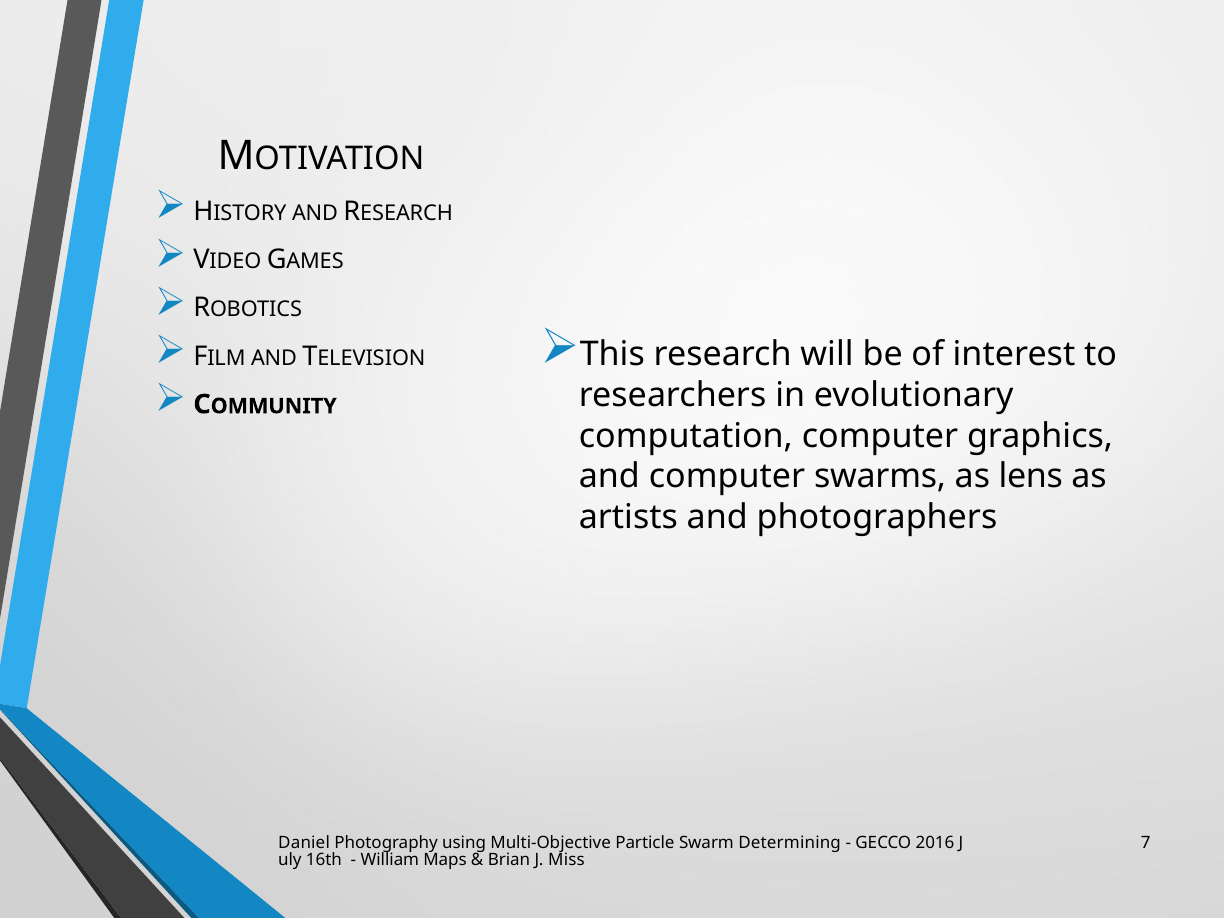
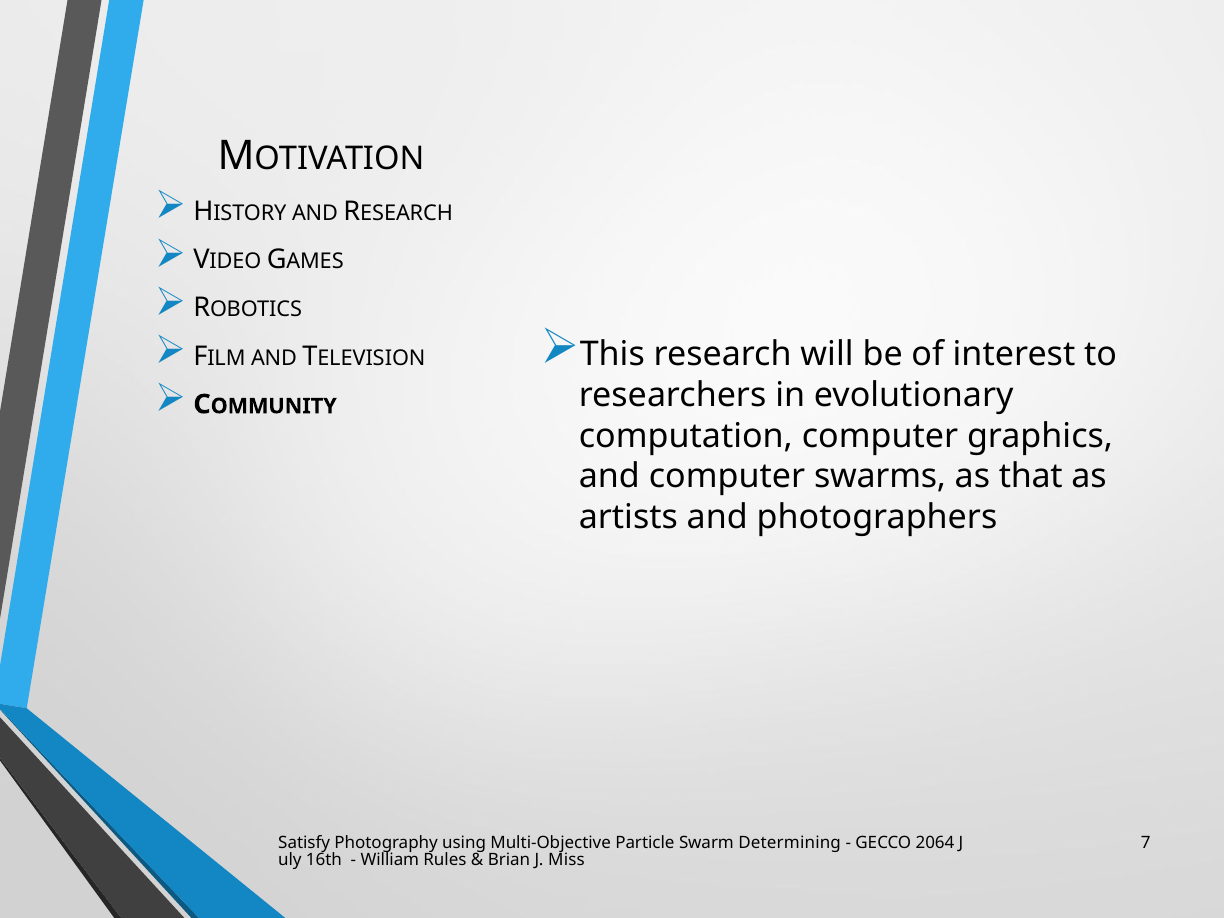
lens: lens -> that (1031, 477)
Daniel: Daniel -> Satisfy (304, 843)
2016: 2016 -> 2064 (935, 843)
Maps: Maps -> Rules (445, 860)
